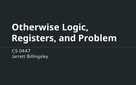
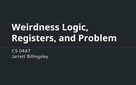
Otherwise: Otherwise -> Weirdness (36, 27)
